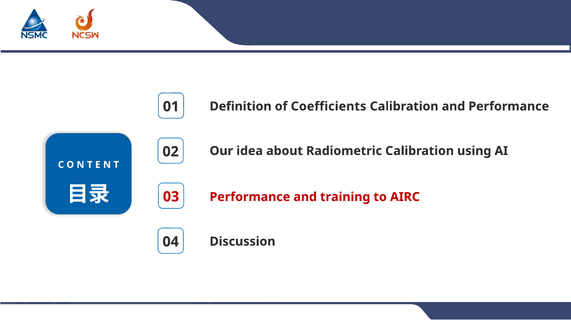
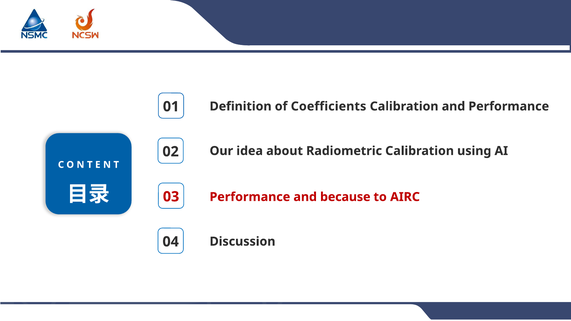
training: training -> because (345, 197)
